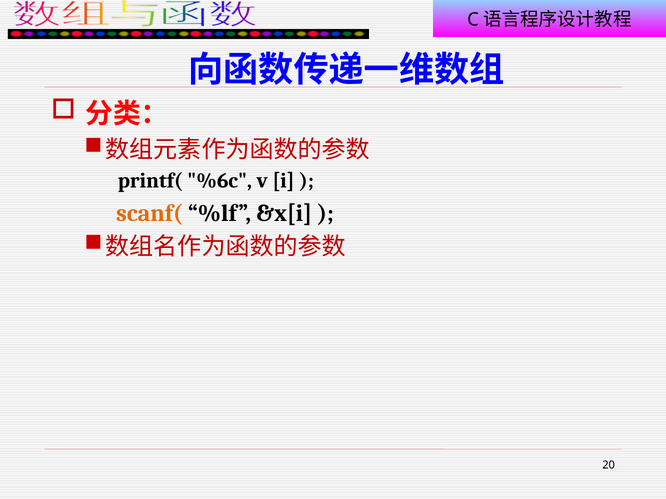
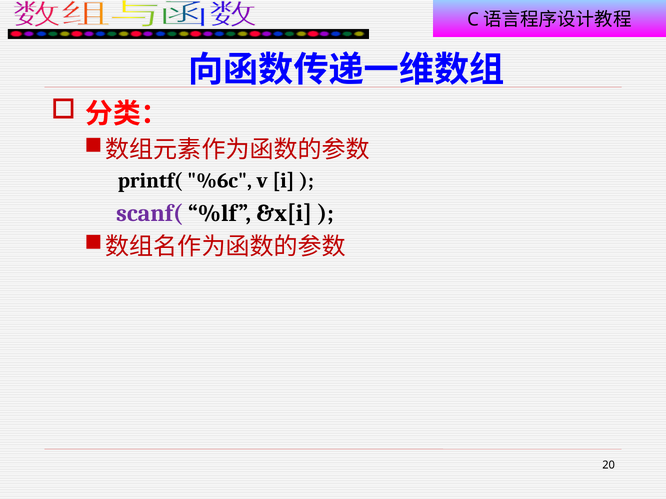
scanf( colour: orange -> purple (149, 213)
